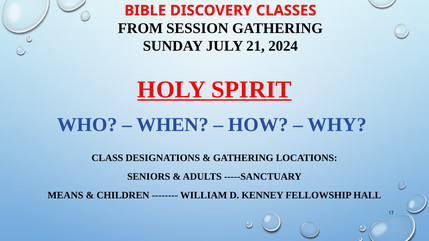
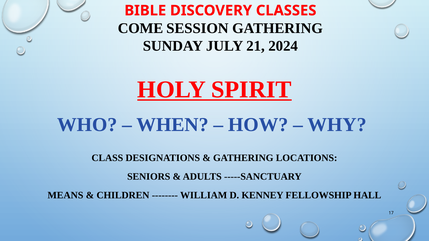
FROM: FROM -> COME (140, 28)
